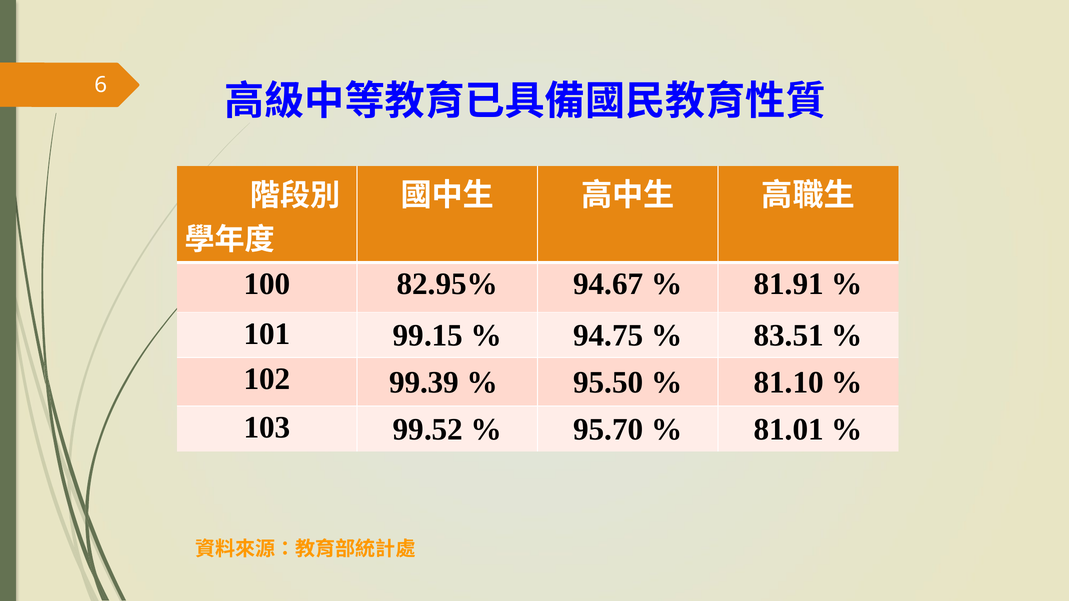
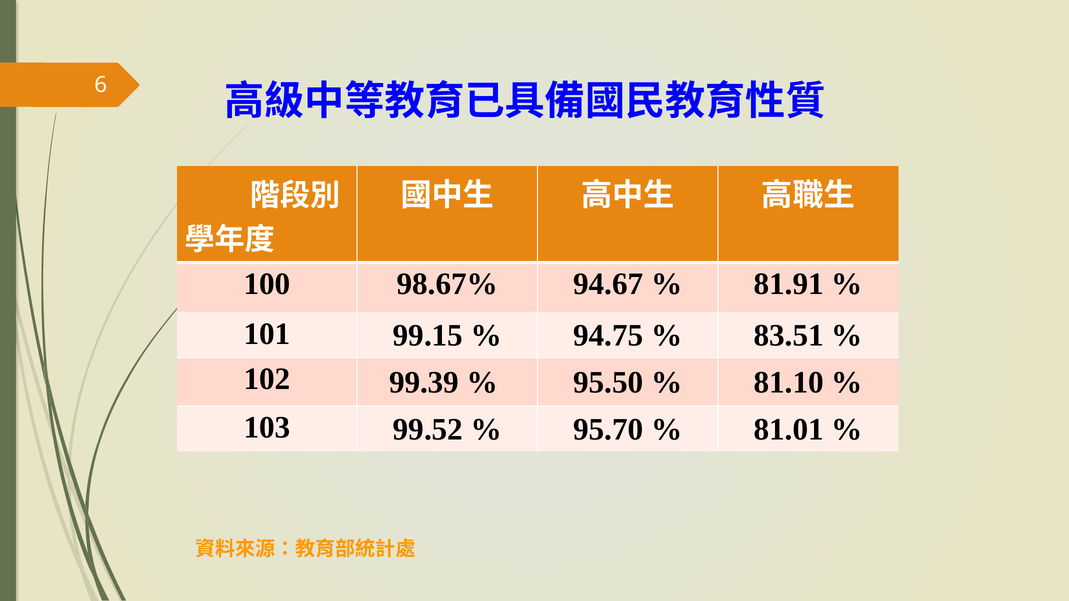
82.95%: 82.95% -> 98.67% (447, 284)
